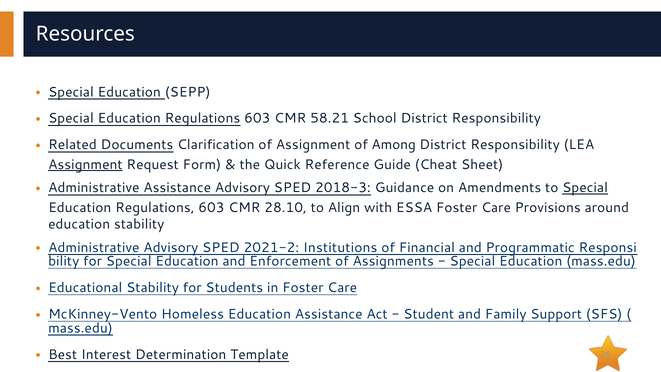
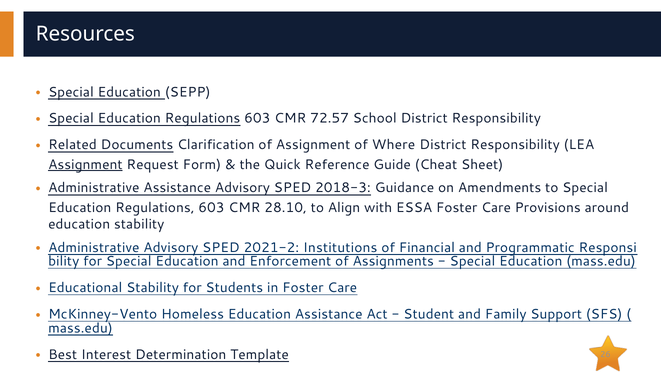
58.21: 58.21 -> 72.57 (330, 118)
Among: Among -> Where (394, 145)
Special underline: present -> none (585, 188)
